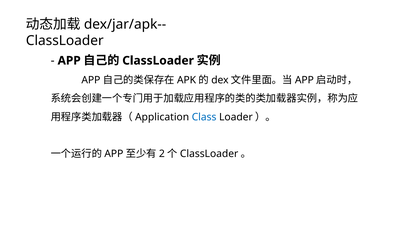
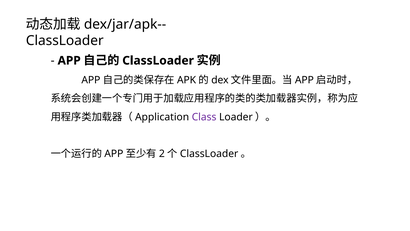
Class colour: blue -> purple (204, 117)
